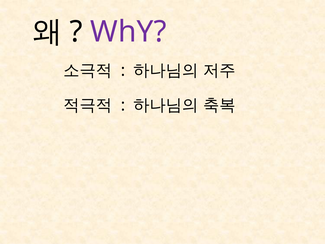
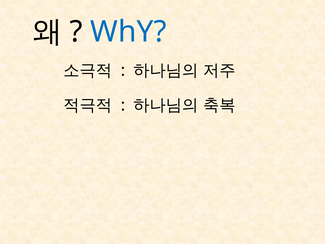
WhY colour: purple -> blue (128, 32)
